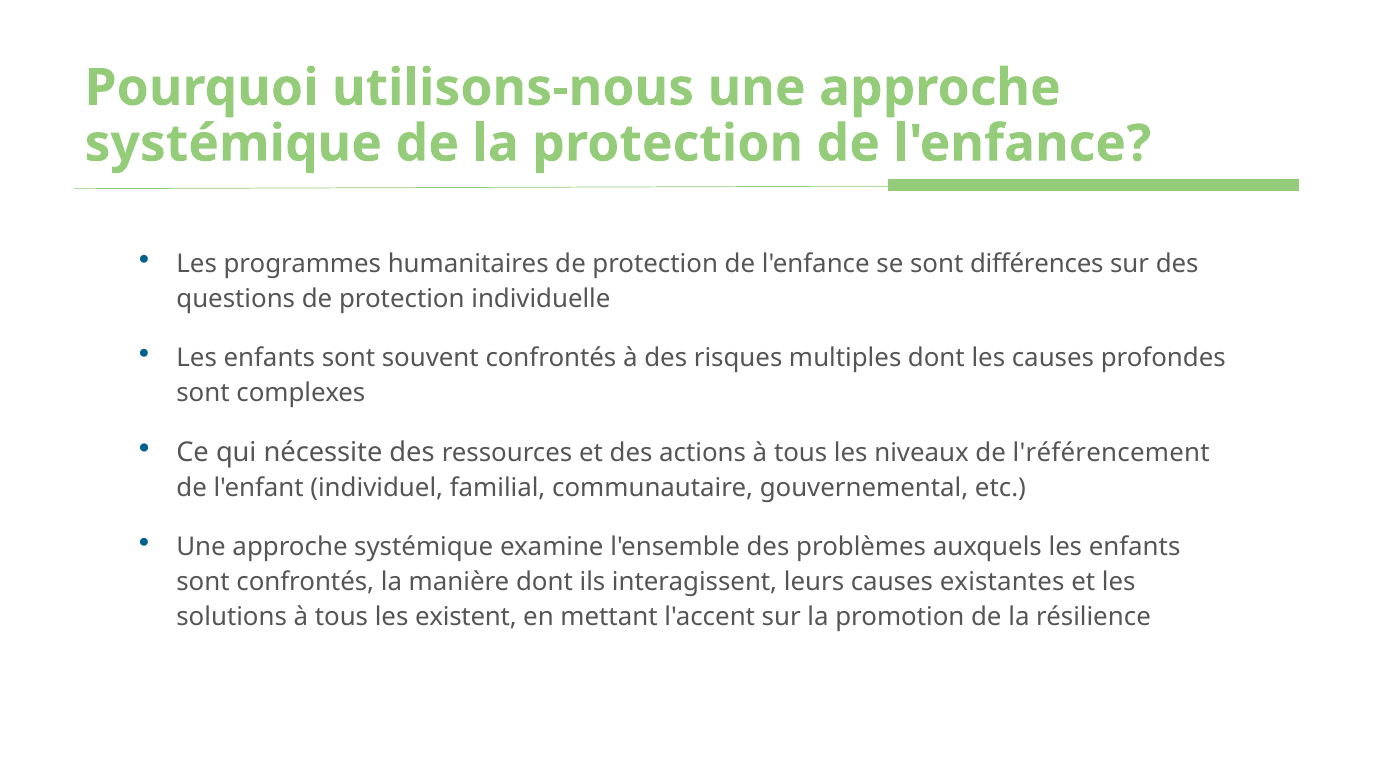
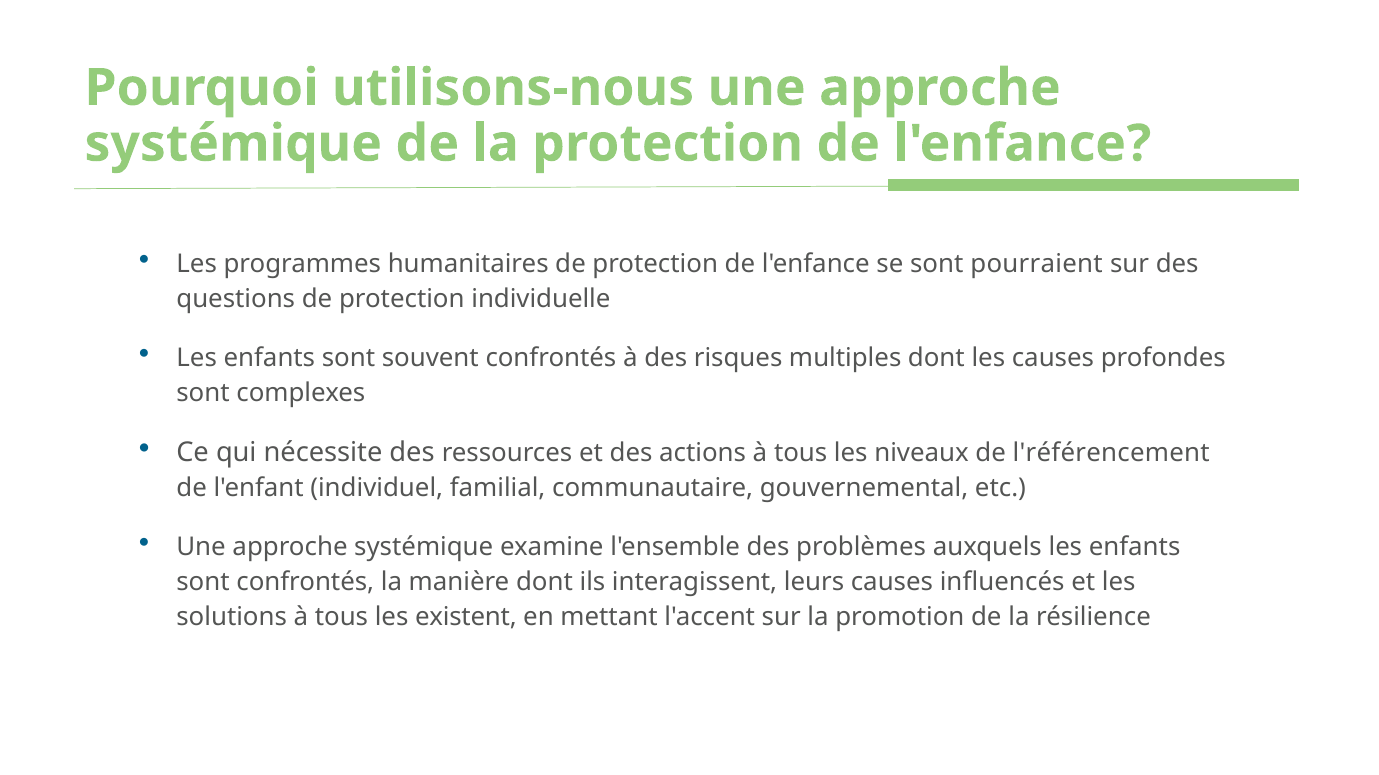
différences: différences -> pourraient (1037, 264)
existantes: existantes -> influencés (1002, 583)
